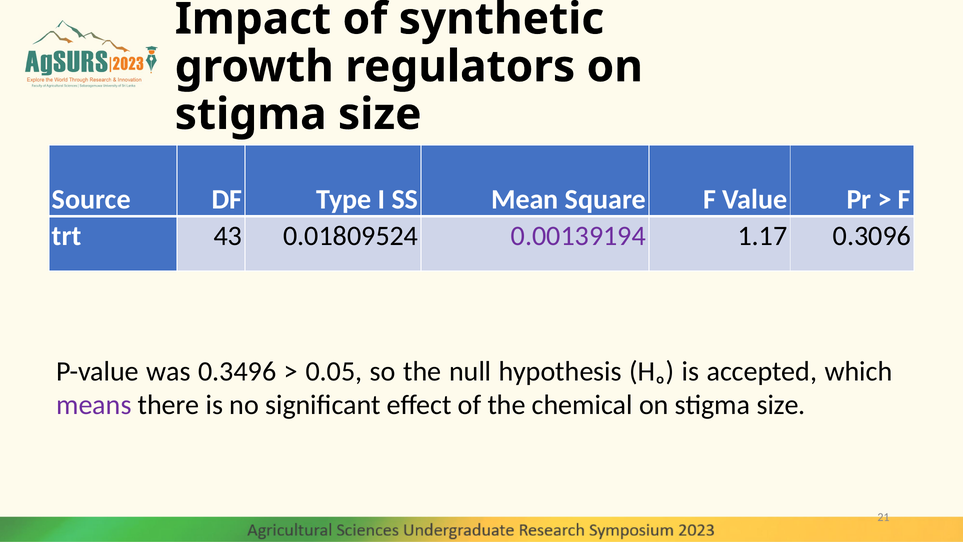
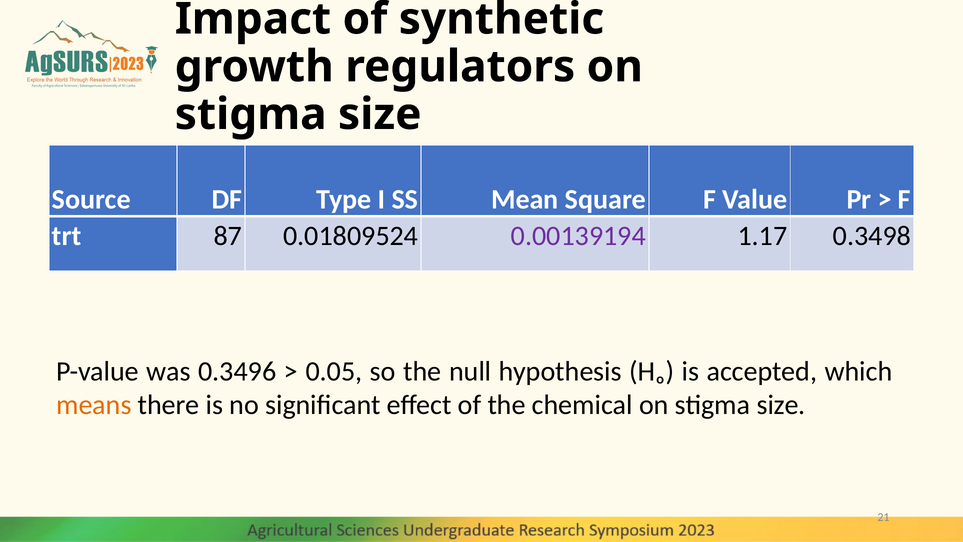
43: 43 -> 87 (228, 236)
0.3096: 0.3096 -> 0.3498 (872, 236)
means colour: purple -> orange (94, 405)
